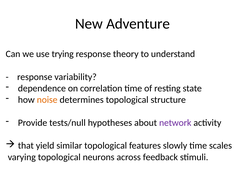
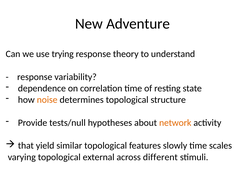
network colour: purple -> orange (175, 123)
neurons: neurons -> external (99, 157)
feedback: feedback -> different (160, 157)
